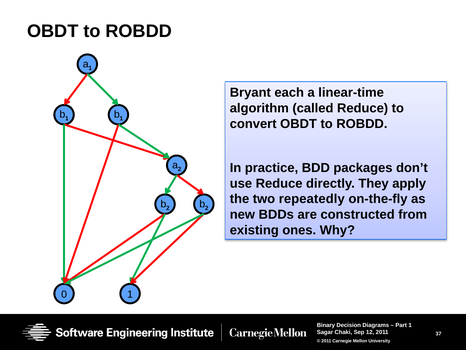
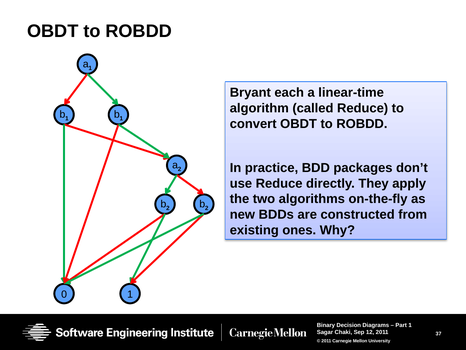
repeatedly: repeatedly -> algorithms (312, 199)
